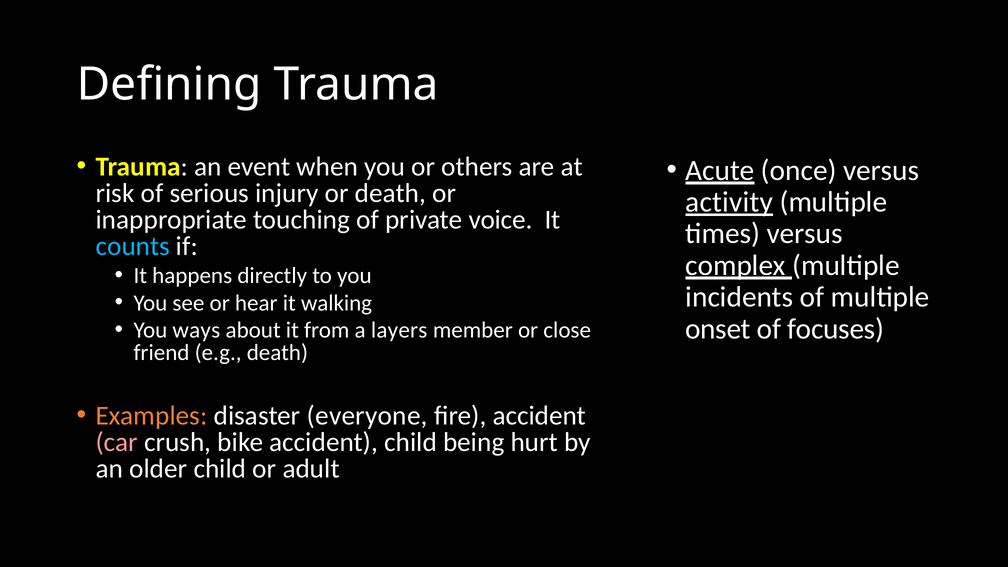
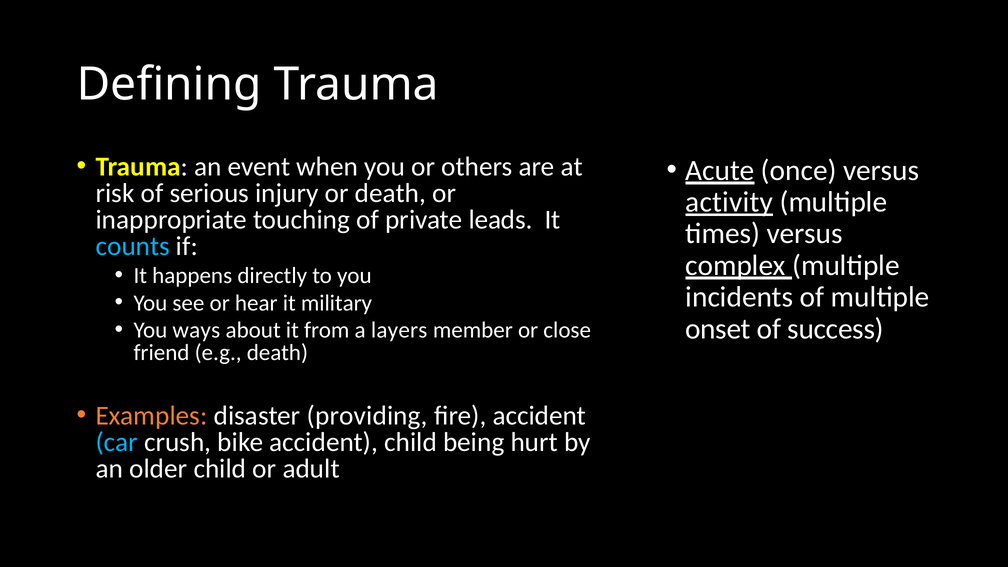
voice: voice -> leads (501, 220)
walking: walking -> military (336, 303)
focuses: focuses -> success (836, 329)
everyone: everyone -> providing (367, 416)
car colour: pink -> light blue (117, 442)
